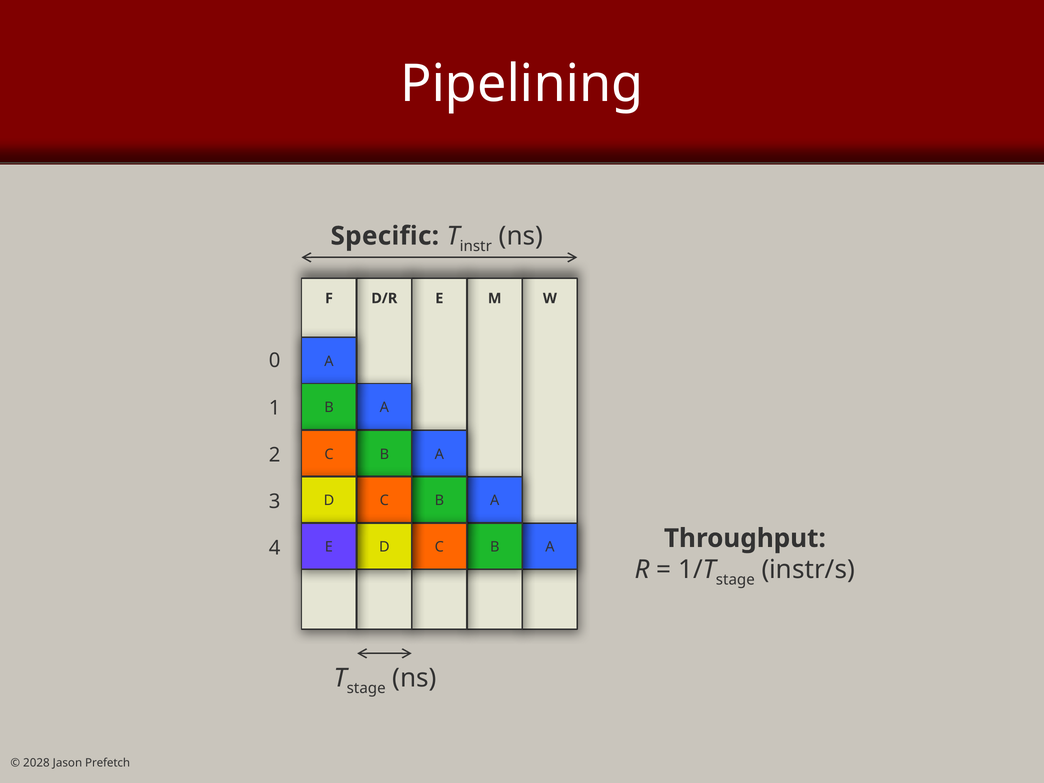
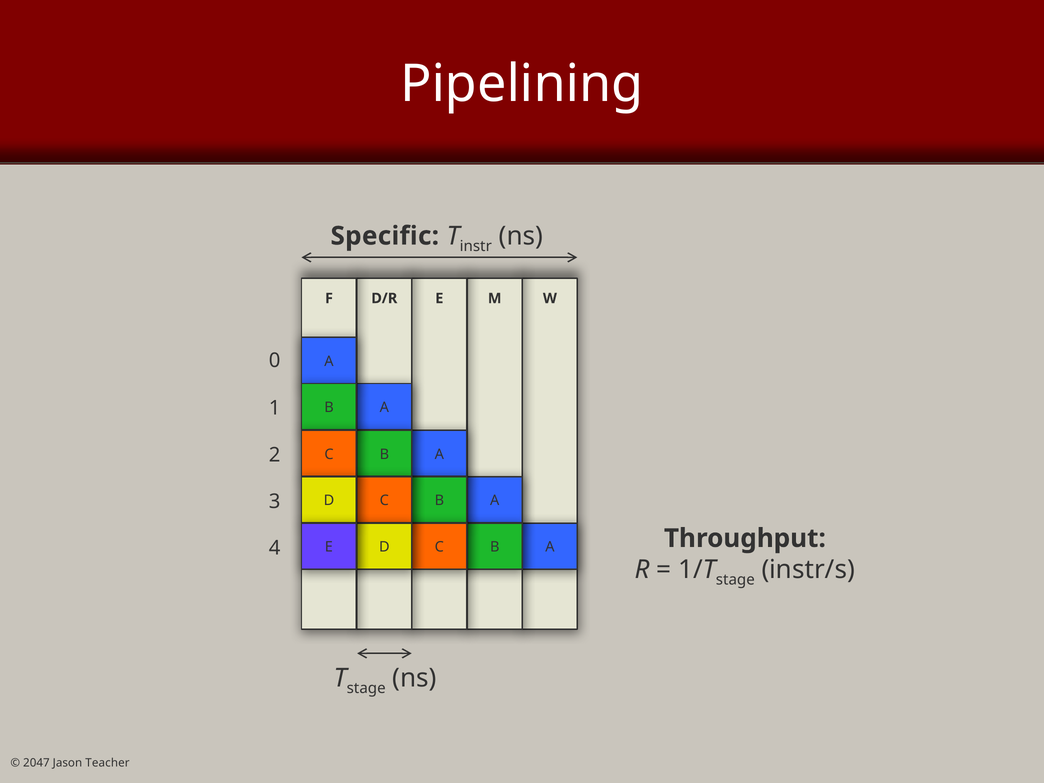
2028: 2028 -> 2047 (36, 763)
Prefetch: Prefetch -> Teacher (107, 763)
